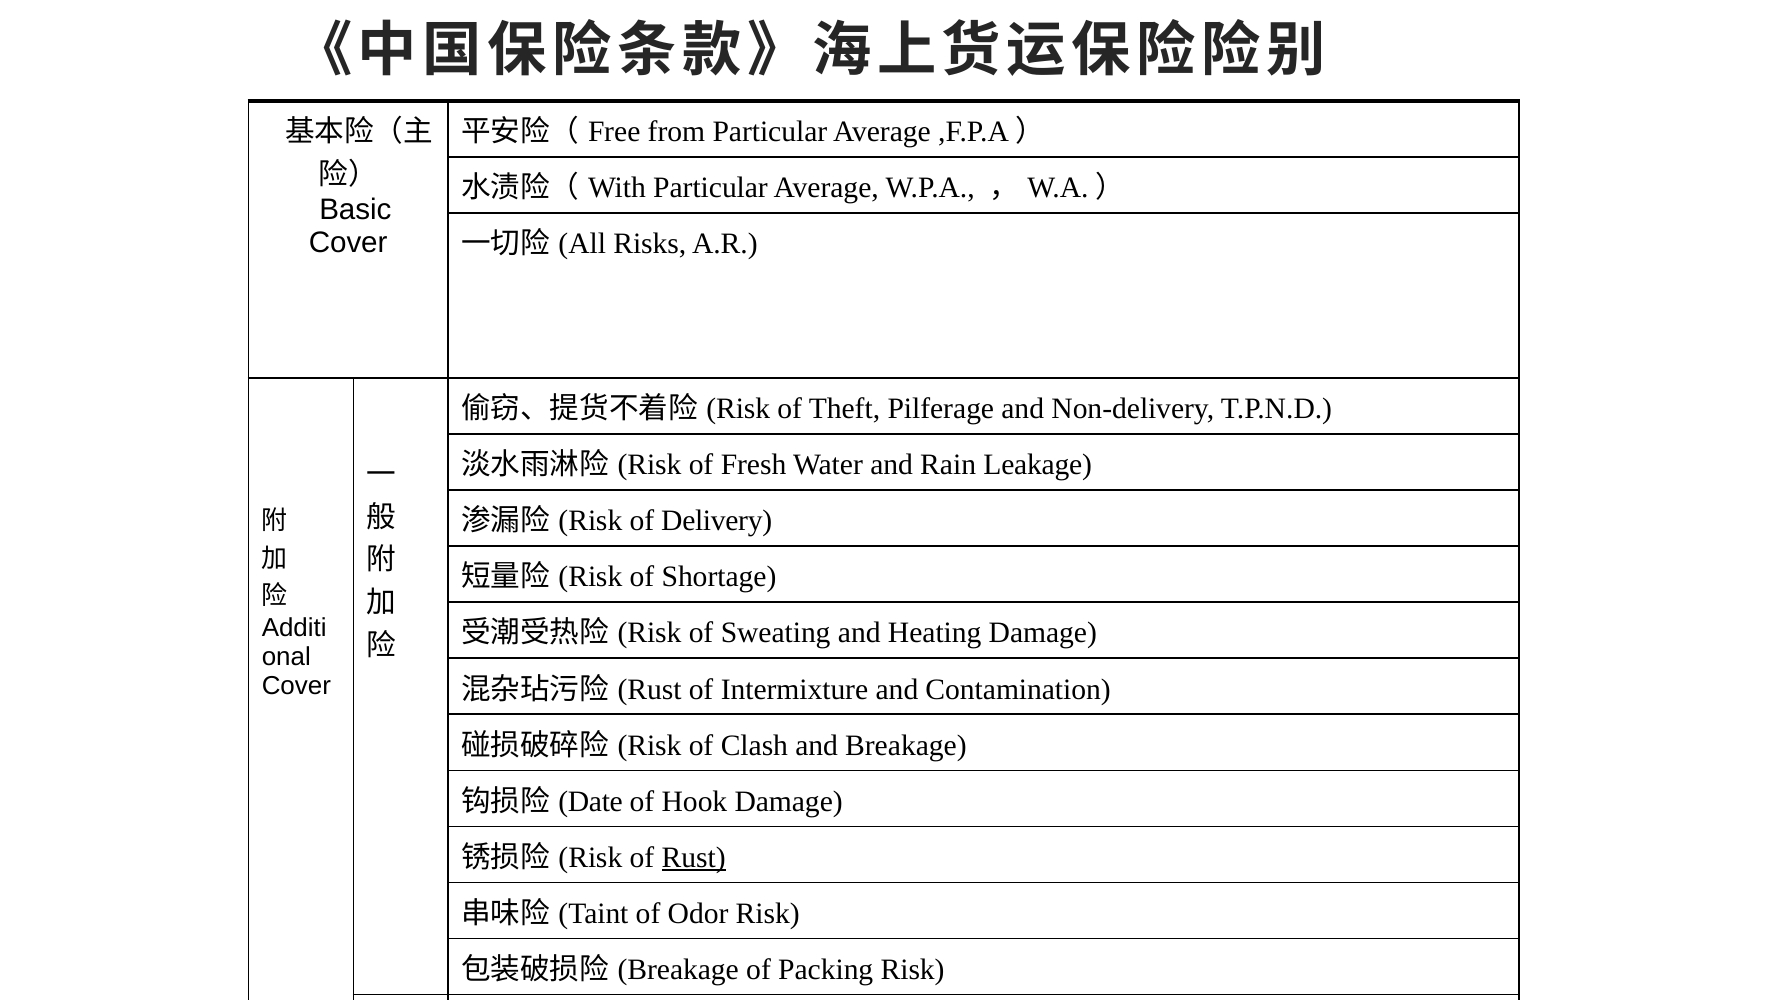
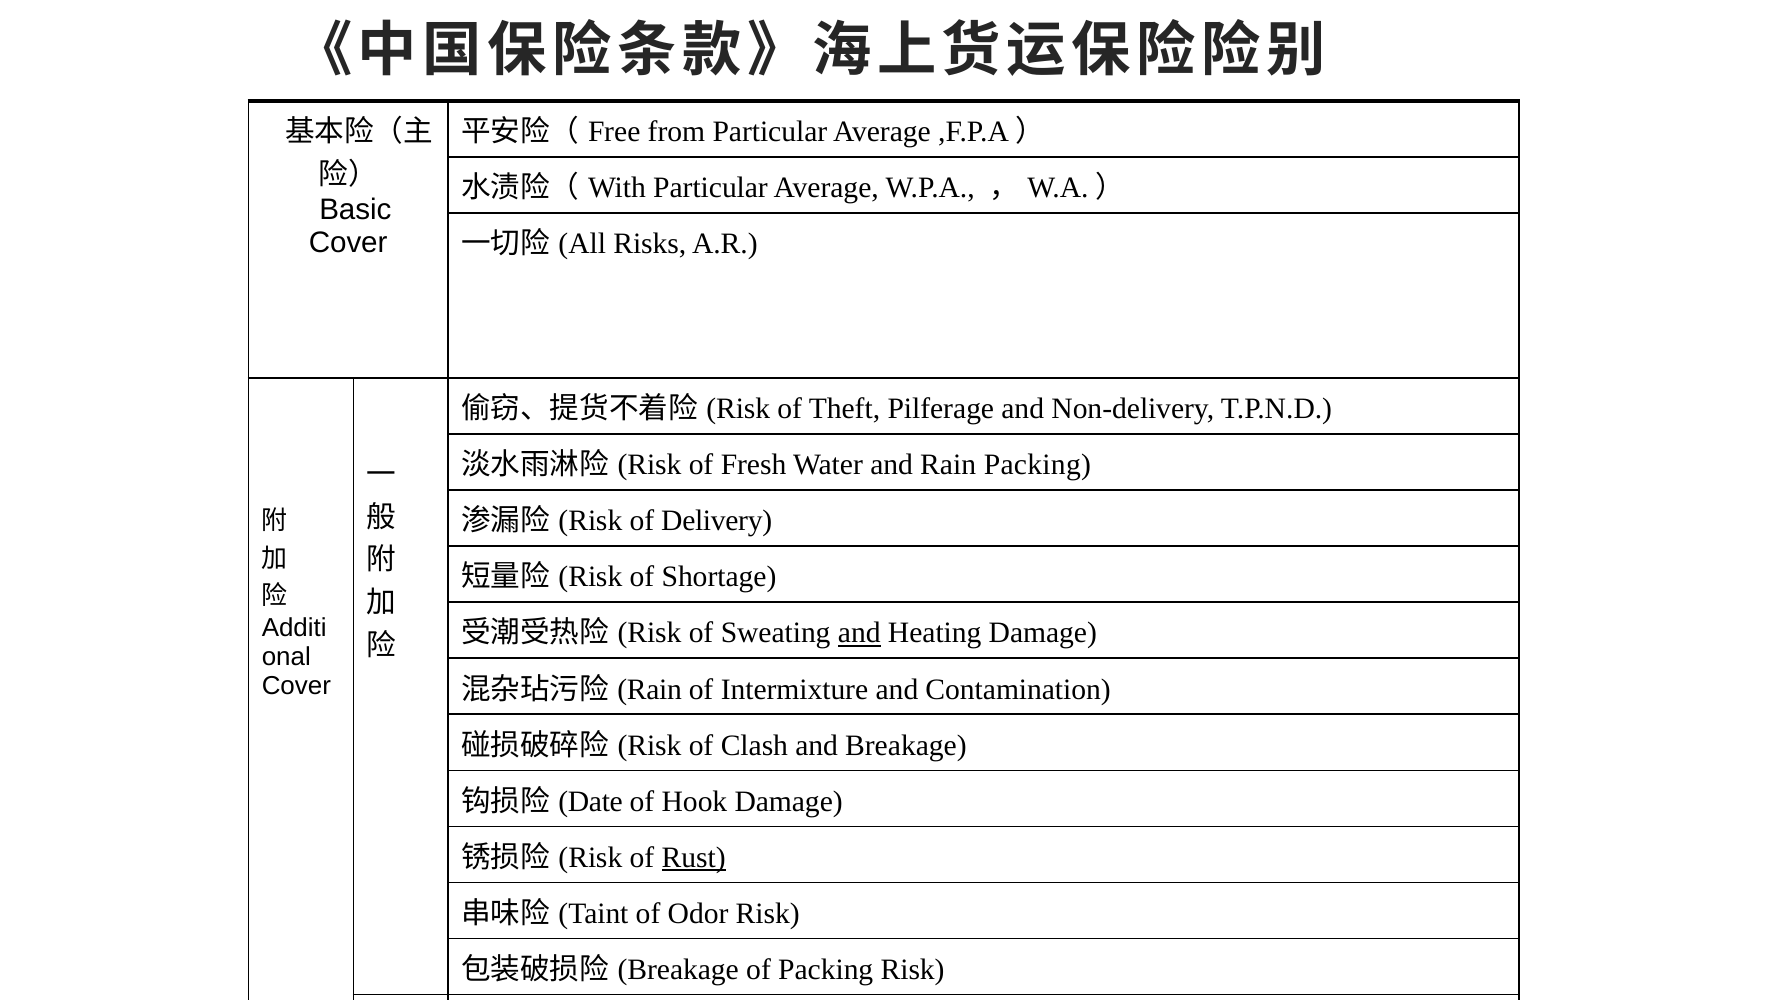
Rain Leakage: Leakage -> Packing (1037, 465)
and underline: none -> present (859, 633)
Rust: Rust -> Rain (650, 689)
